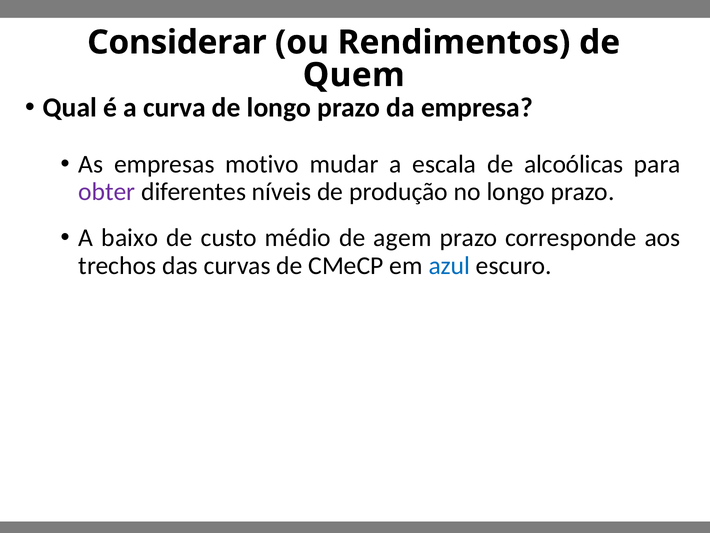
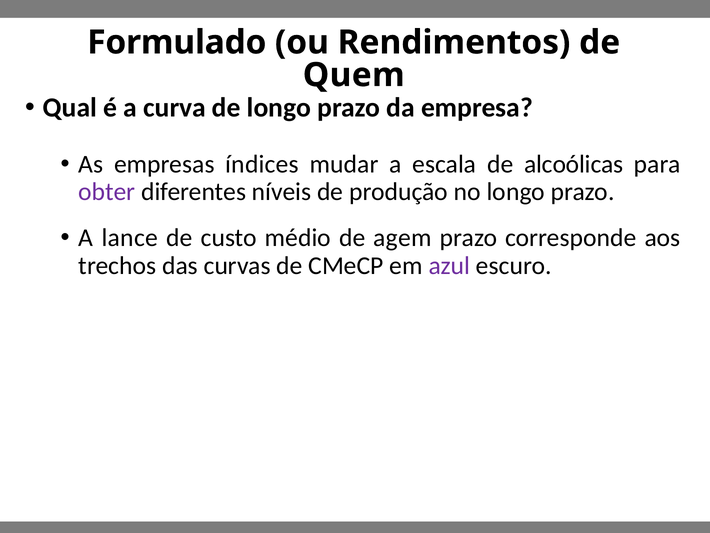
Considerar: Considerar -> Formulado (177, 42)
motivo: motivo -> índices (262, 164)
baixo: baixo -> lance (130, 238)
azul colour: blue -> purple (449, 265)
